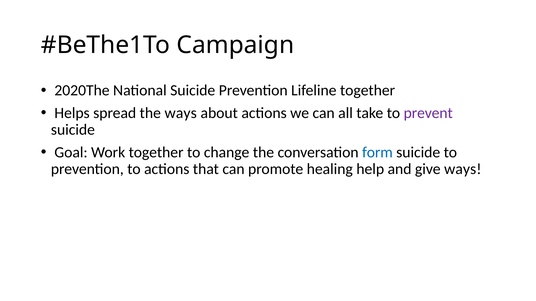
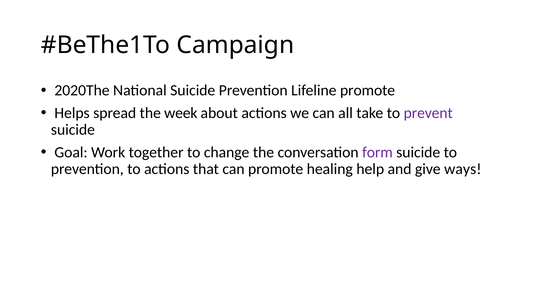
Lifeline together: together -> promote (368, 91)
the ways: ways -> week (181, 113)
form colour: blue -> purple (377, 152)
